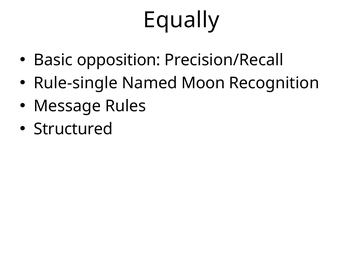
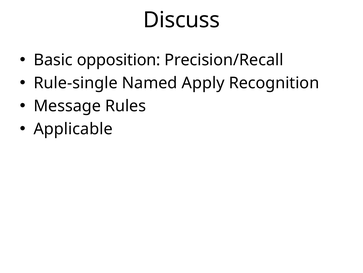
Equally: Equally -> Discuss (182, 20)
Moon: Moon -> Apply (203, 83)
Structured: Structured -> Applicable (73, 129)
